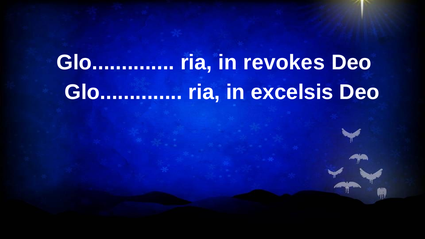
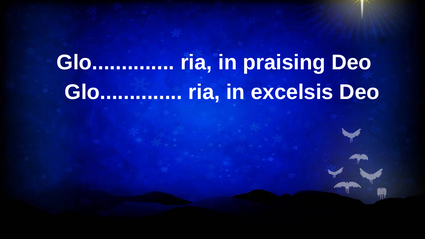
revokes: revokes -> praising (284, 62)
